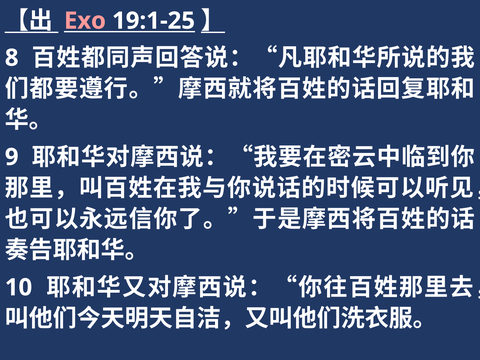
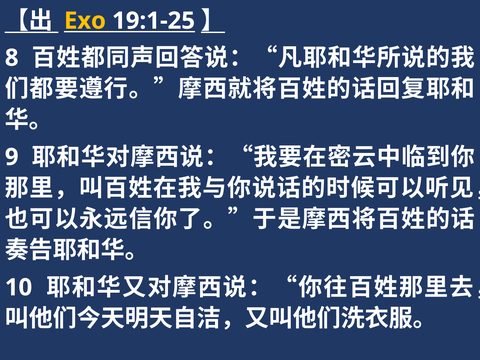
Exo colour: pink -> yellow (85, 21)
